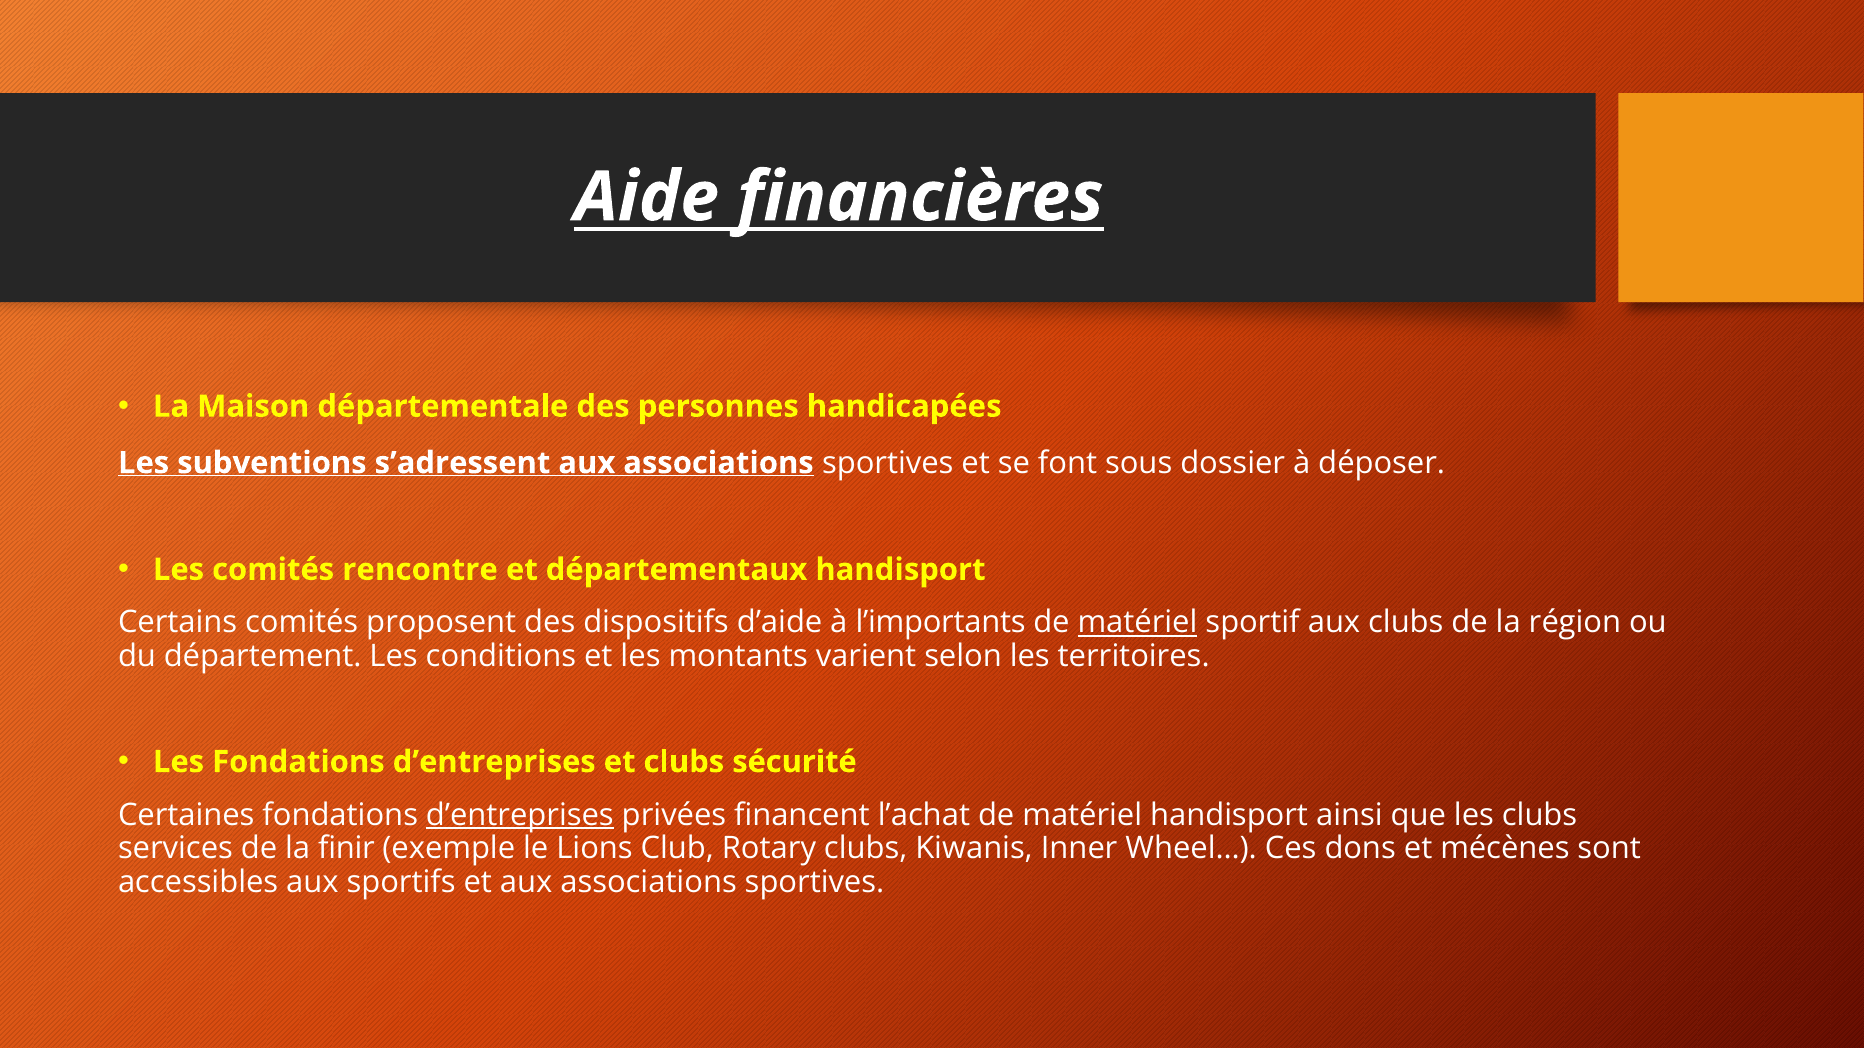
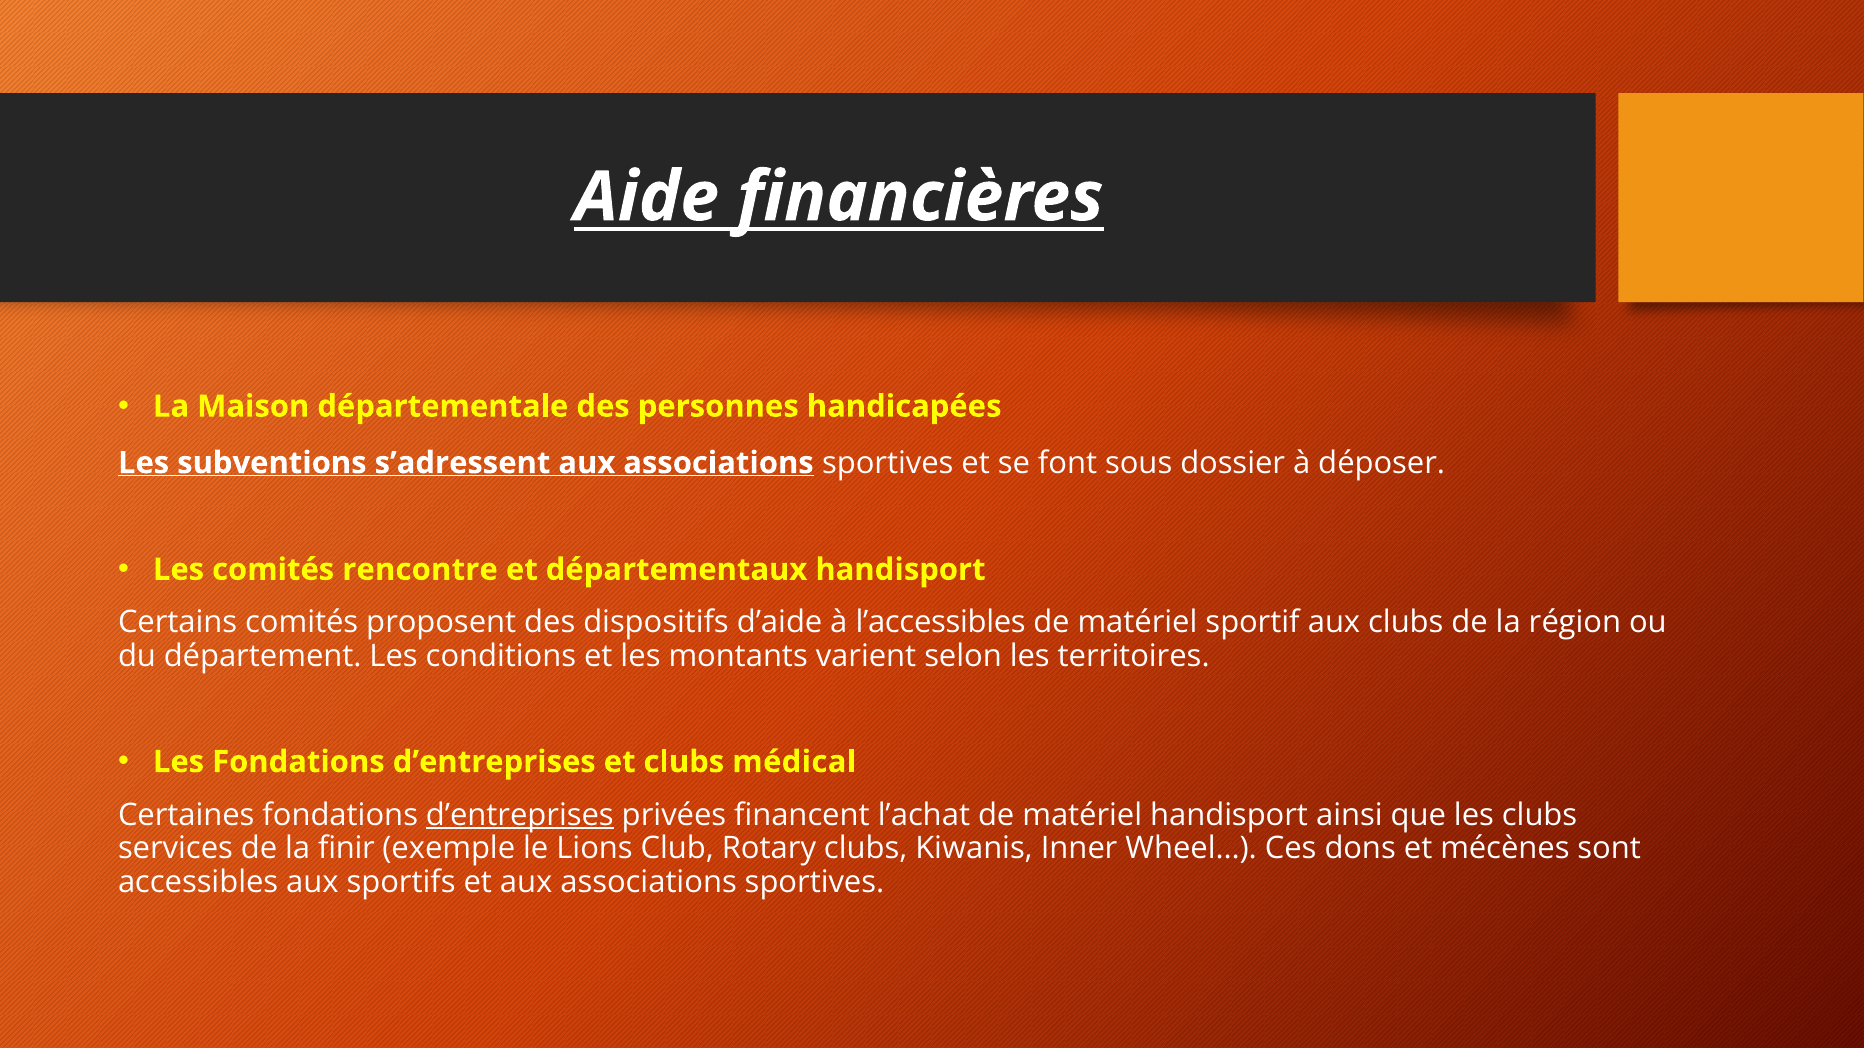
l’importants: l’importants -> l’accessibles (941, 623)
matériel underline: present -> none (1137, 623)
sécurité: sécurité -> médical (794, 762)
